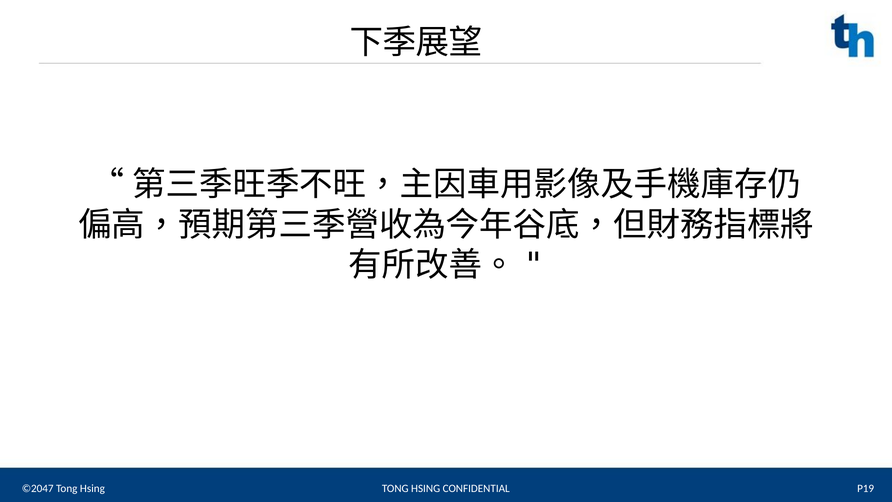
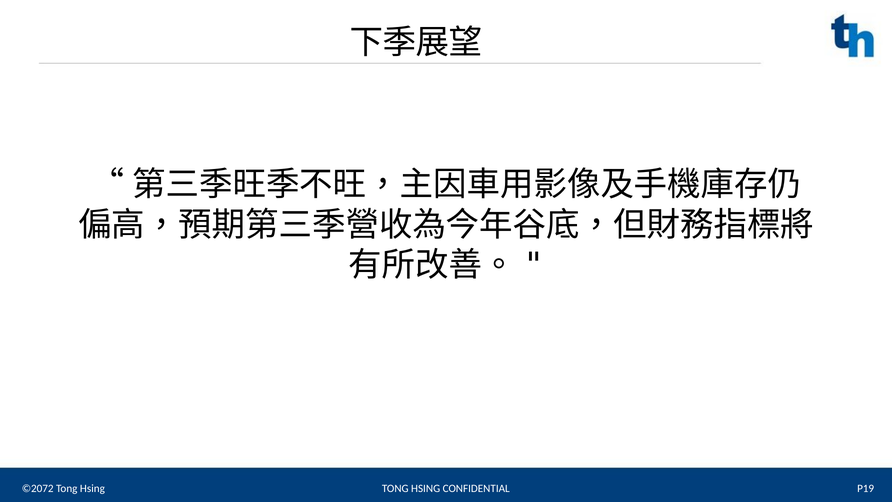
©2047: ©2047 -> ©2072 (38, 489)
